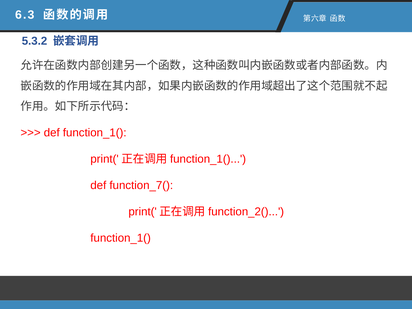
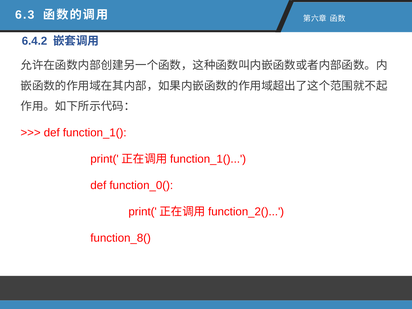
5.3.2: 5.3.2 -> 6.4.2 (35, 41)
function_7(: function_7( -> function_0( (141, 185)
function_1(: function_1( -> function_8( (121, 238)
